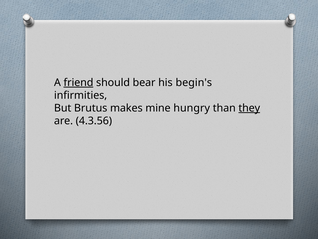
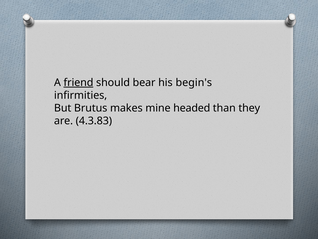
hungry: hungry -> headed (192, 108)
they underline: present -> none (249, 108)
4.3.56: 4.3.56 -> 4.3.83 (94, 121)
